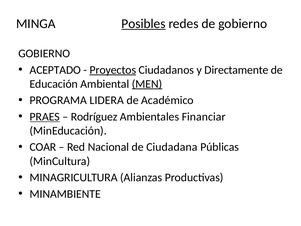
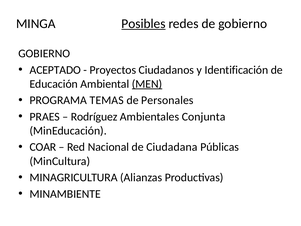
Proyectos underline: present -> none (113, 70)
Directamente: Directamente -> Identificación (236, 70)
LIDERA: LIDERA -> TEMAS (107, 100)
Académico: Académico -> Personales (167, 100)
PRAES underline: present -> none (45, 117)
Financiar: Financiar -> Conjunta (204, 117)
